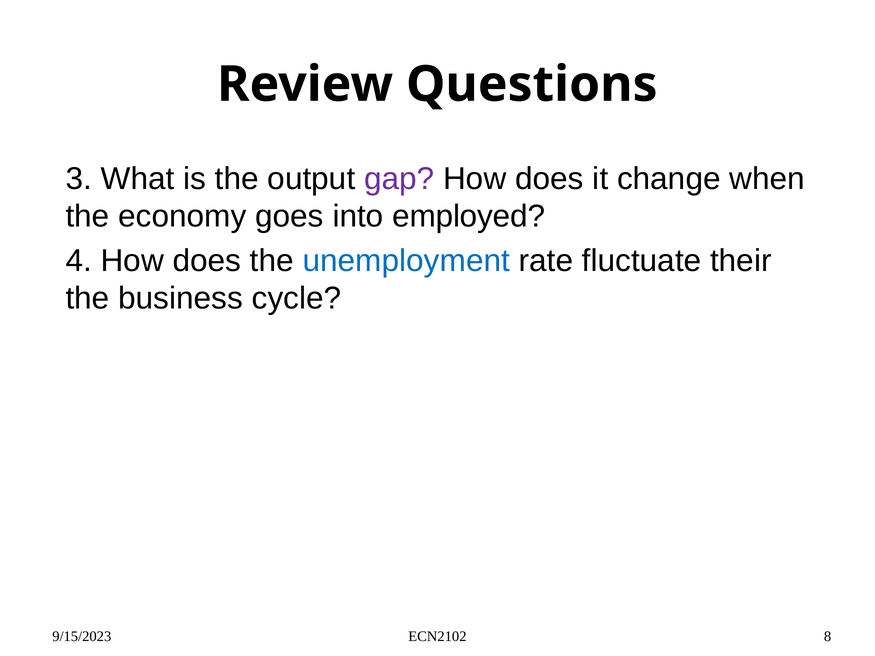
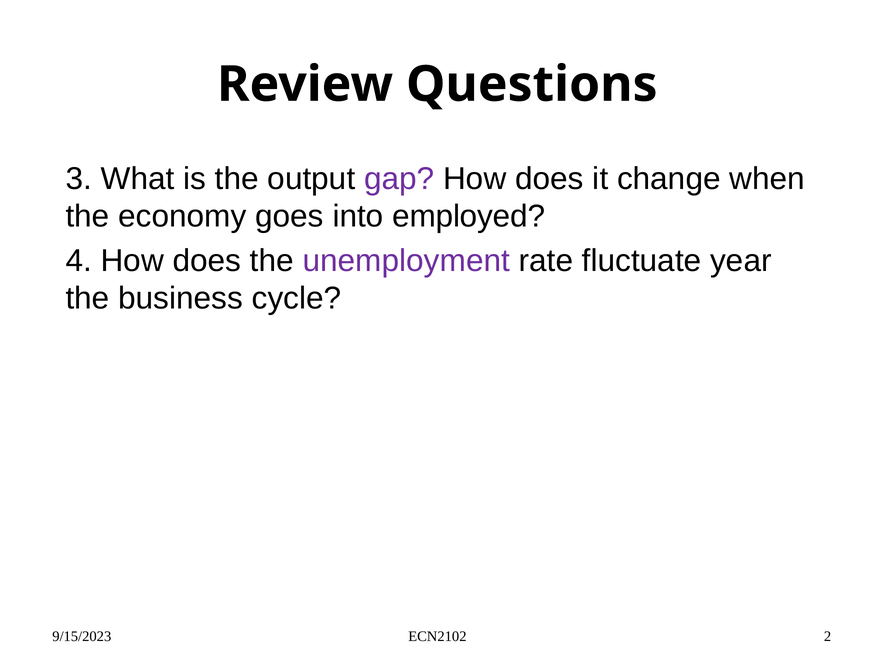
unemployment colour: blue -> purple (406, 261)
their: their -> year (741, 261)
8: 8 -> 2 (828, 637)
